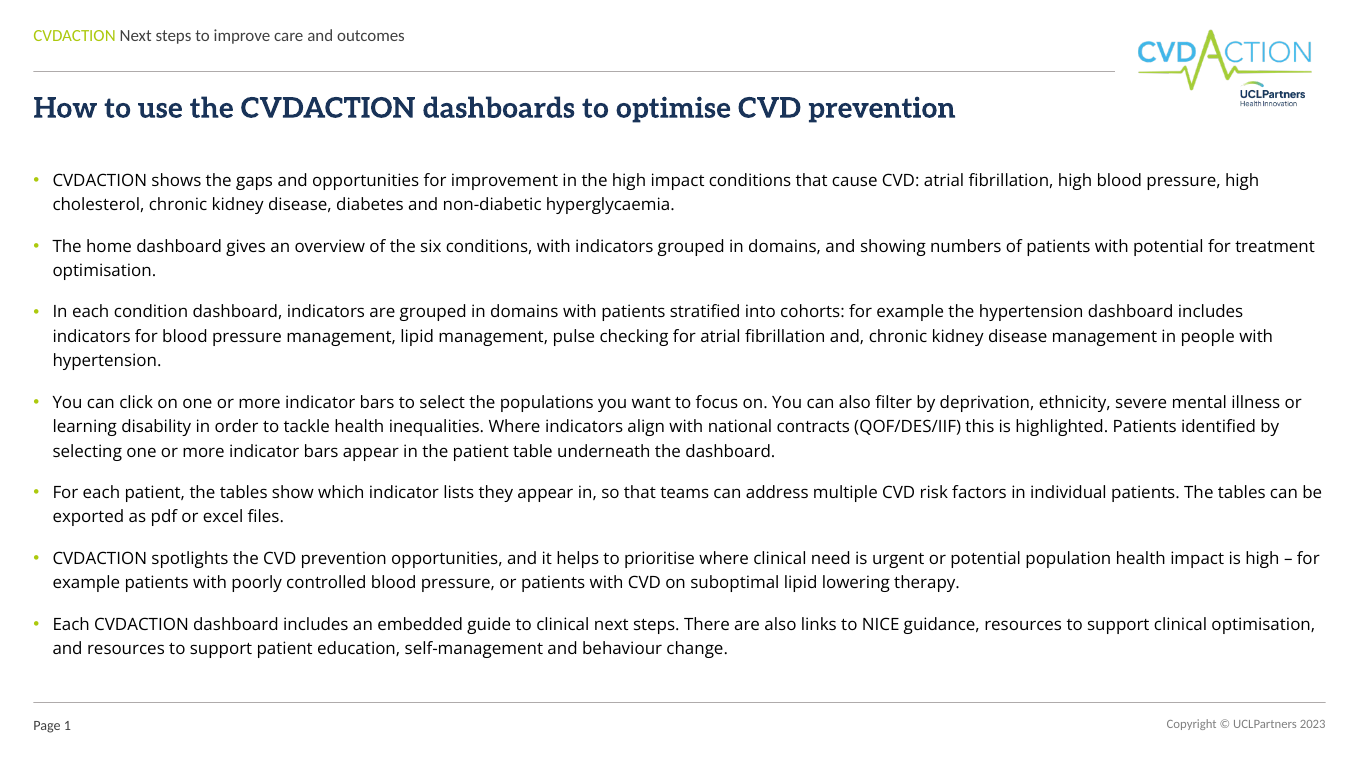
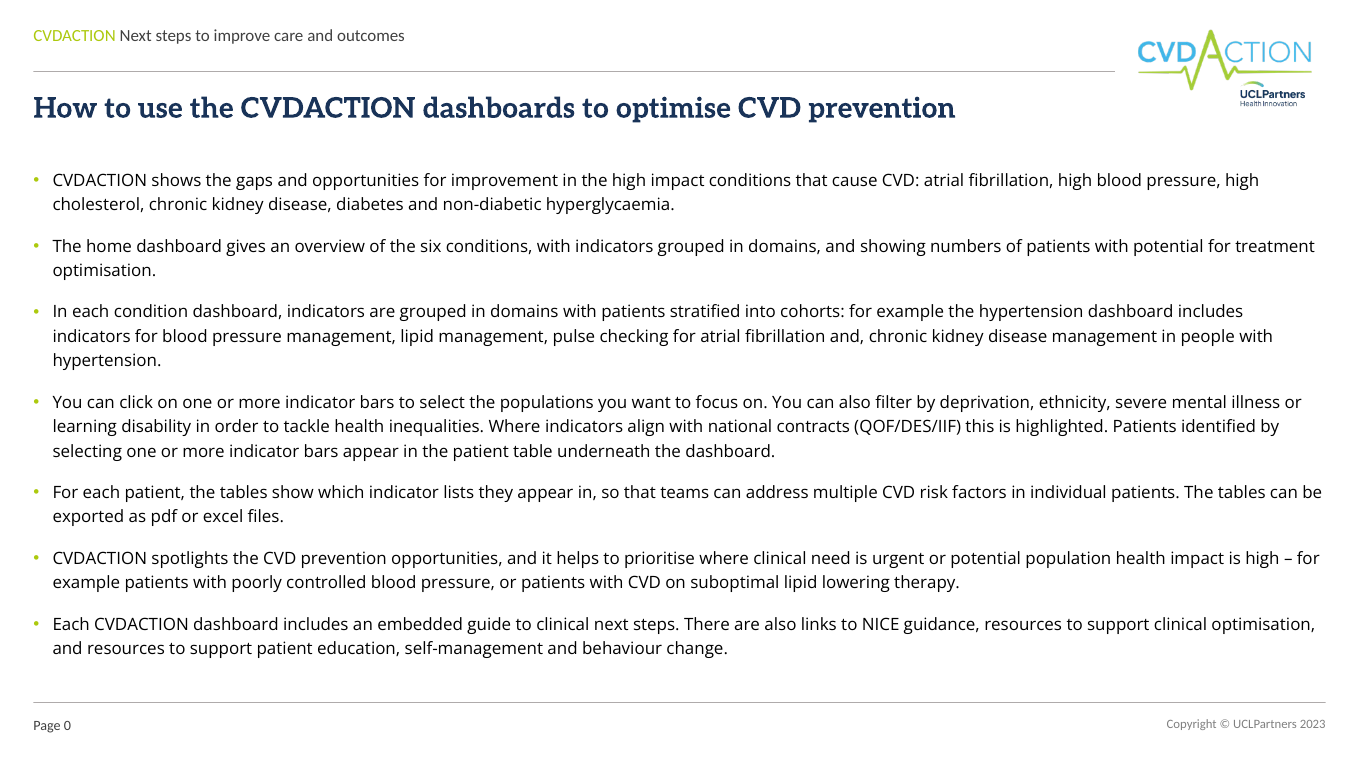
1: 1 -> 0 (67, 726)
